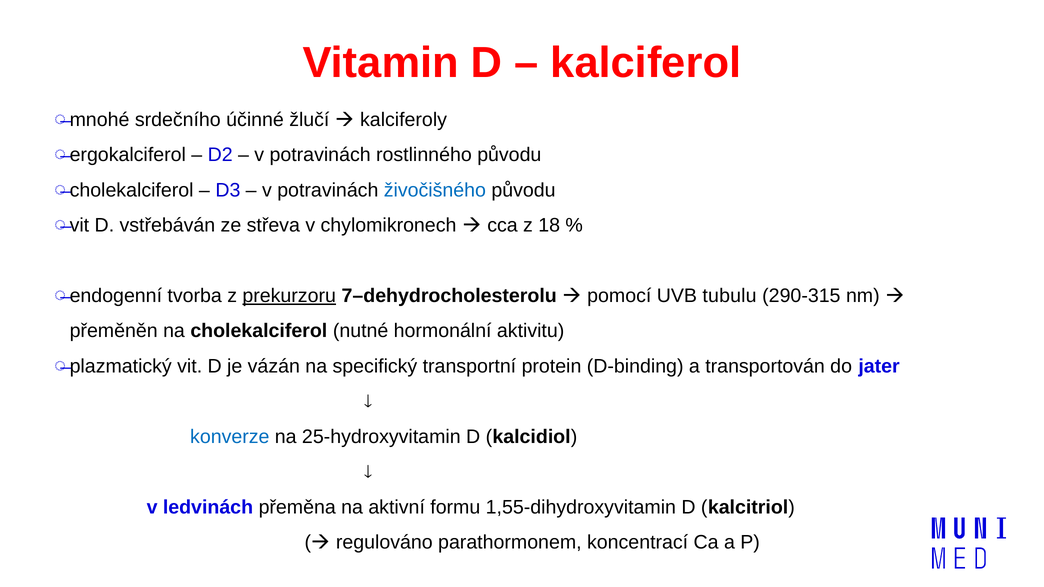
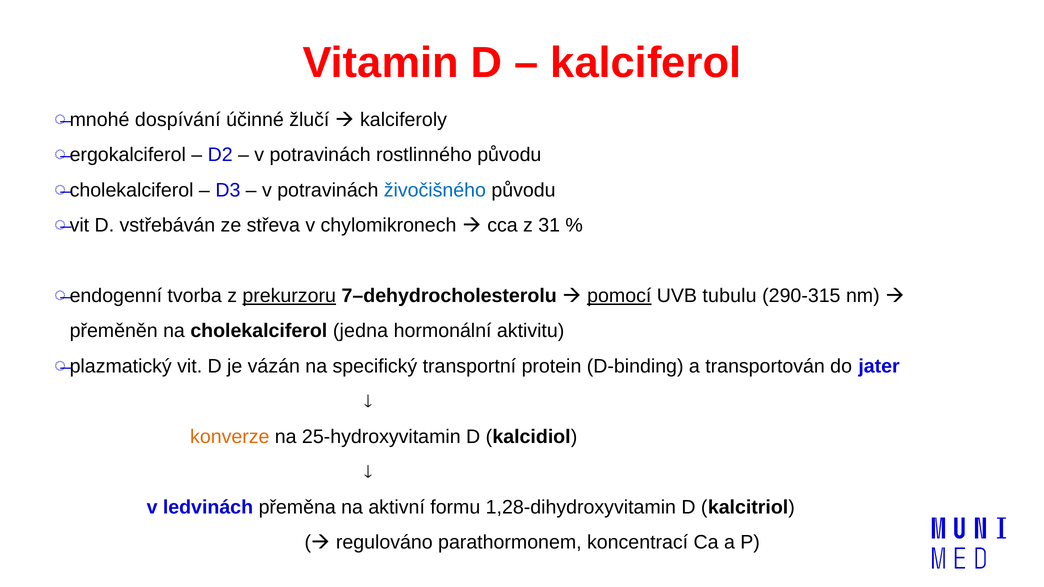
srdečního: srdečního -> dospívání (178, 120)
18: 18 -> 31 (549, 225)
pomocí underline: none -> present (619, 296)
nutné: nutné -> jedna (361, 331)
konverze colour: blue -> orange (230, 437)
1,55-dihydroxyvitamin: 1,55-dihydroxyvitamin -> 1,28-dihydroxyvitamin (581, 507)
